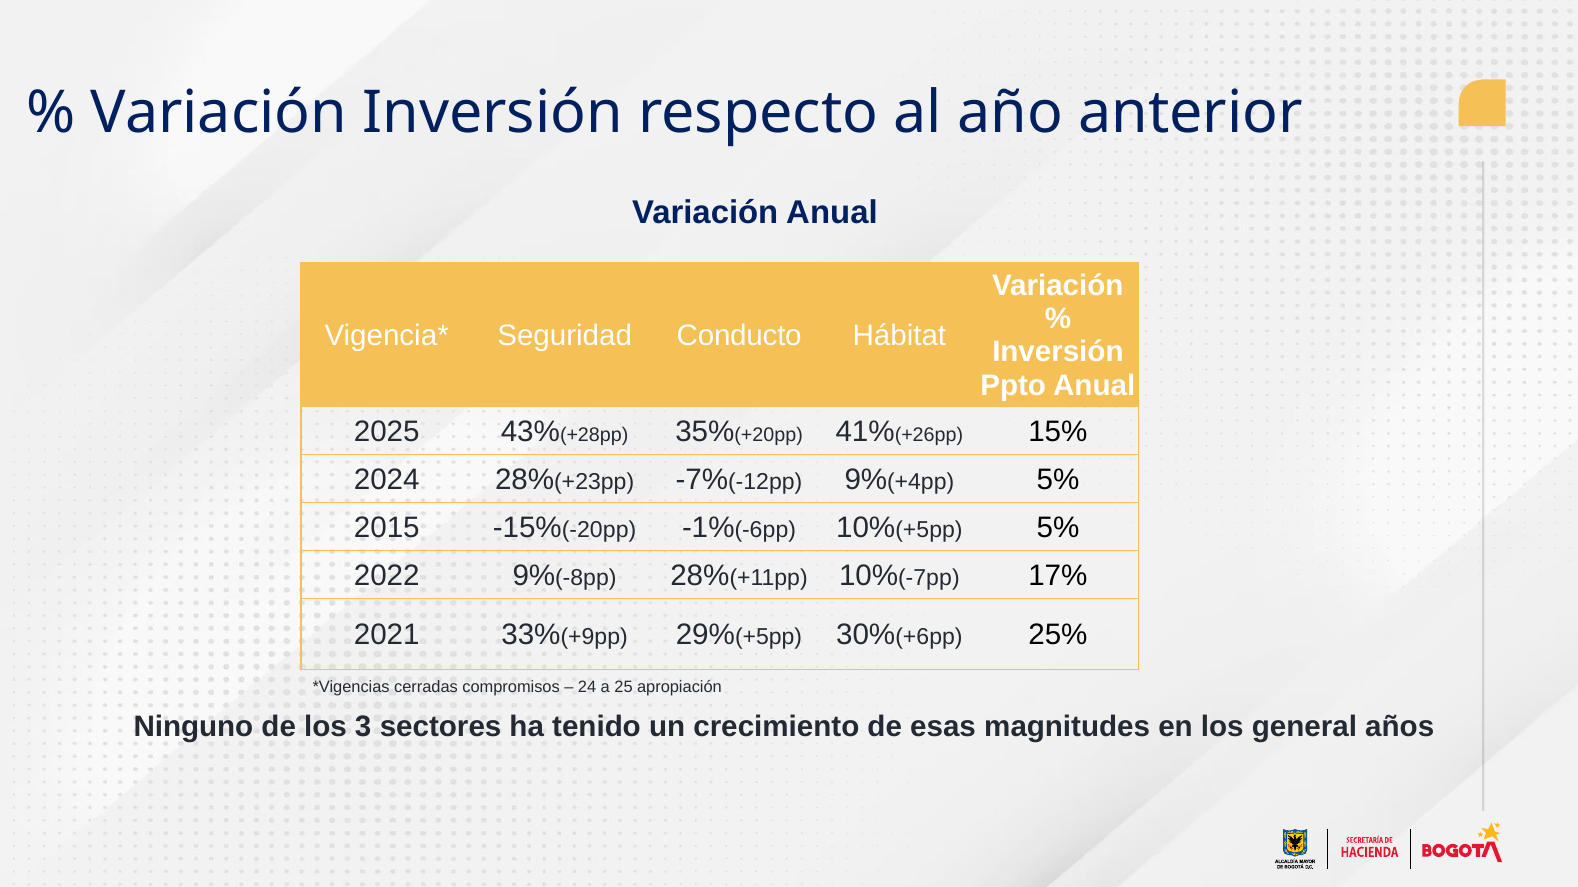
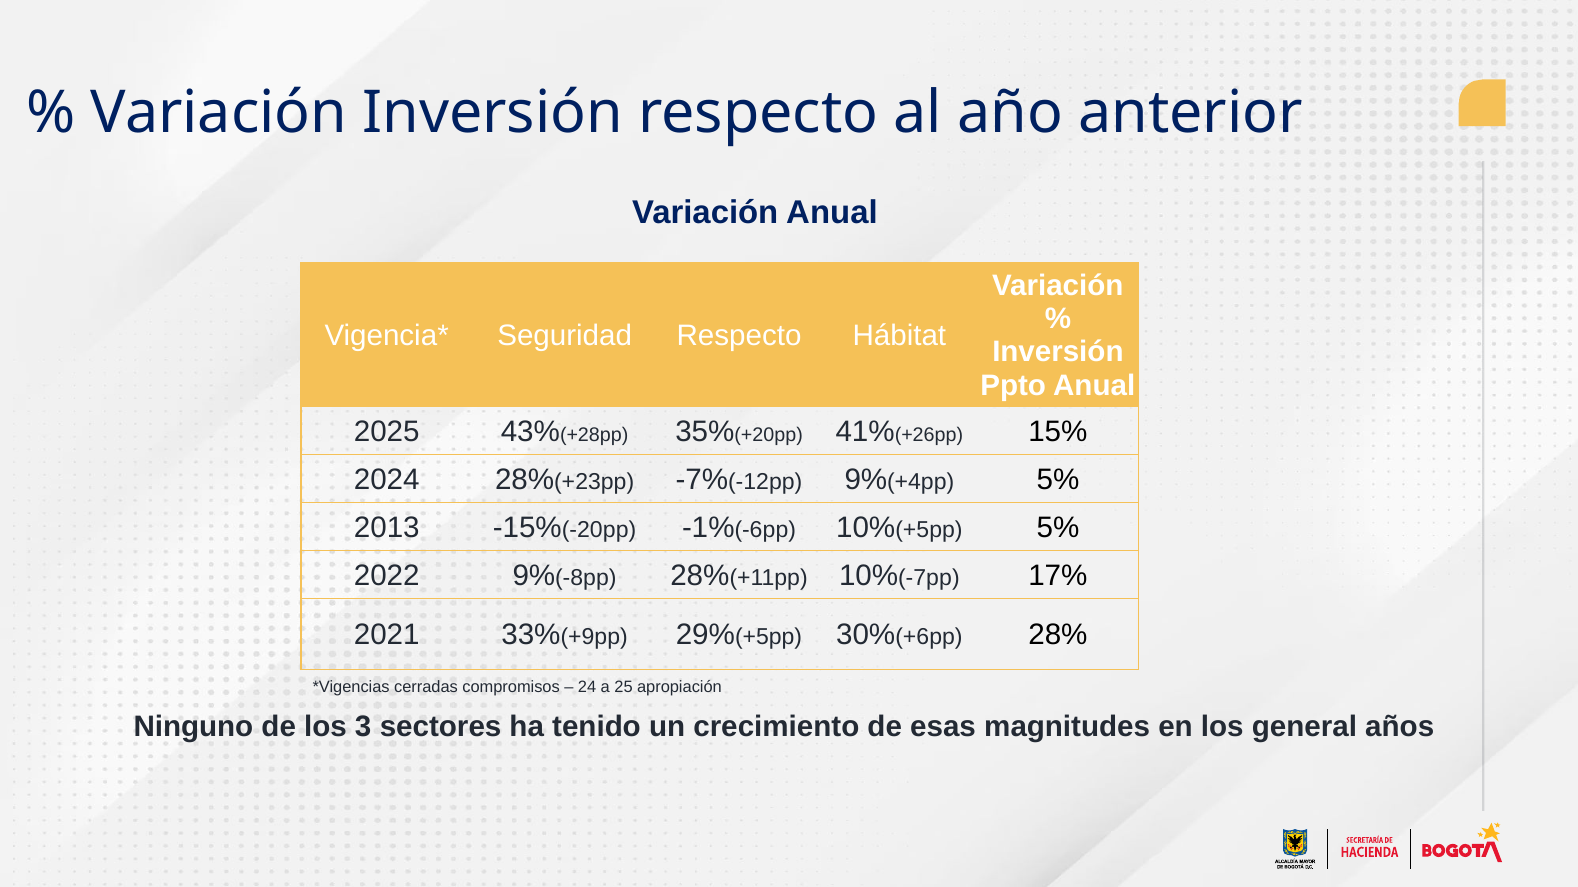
Seguridad Conducto: Conducto -> Respecto (739, 336)
2015: 2015 -> 2013 (387, 528)
25%: 25% -> 28% (1058, 636)
